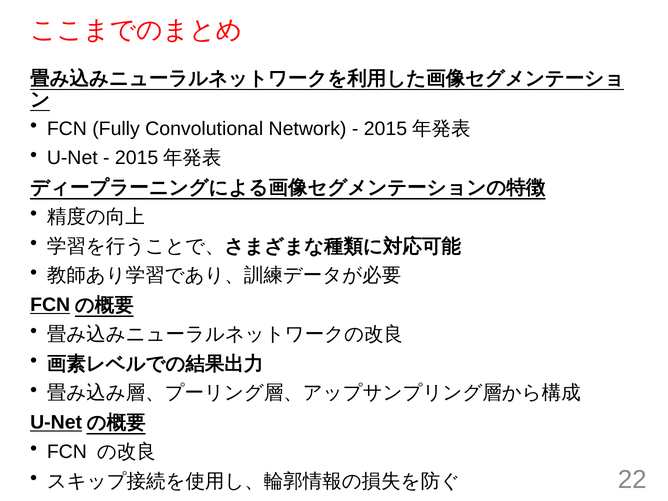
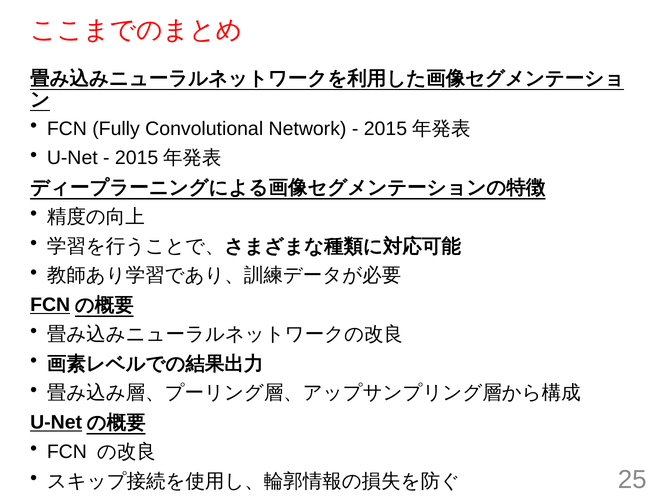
22: 22 -> 25 (632, 479)
